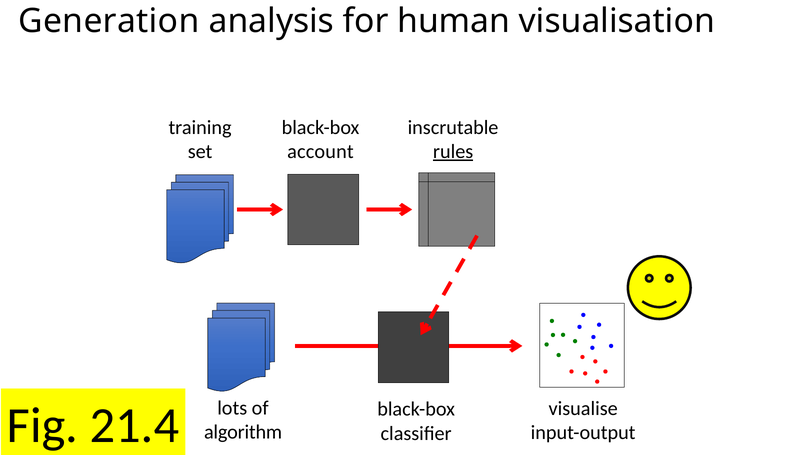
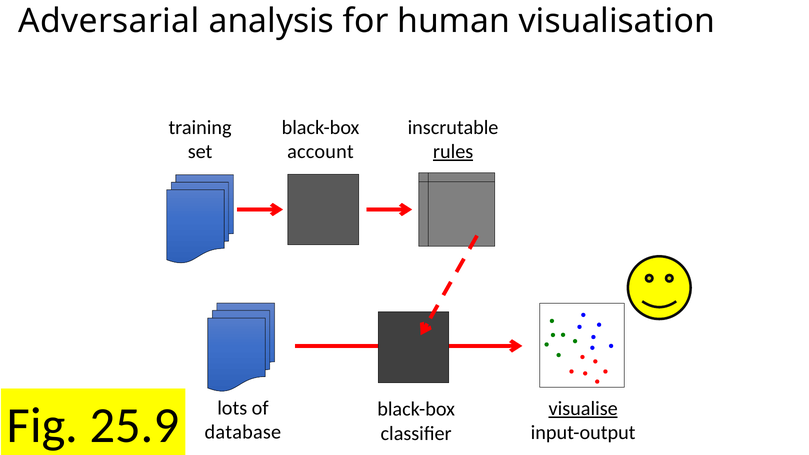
Generation: Generation -> Adversarial (109, 21)
visualise underline: none -> present (583, 409)
21.4: 21.4 -> 25.9 (134, 425)
algorithm: algorithm -> database (243, 432)
